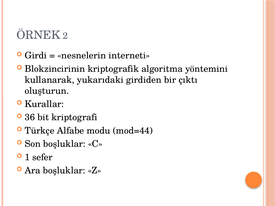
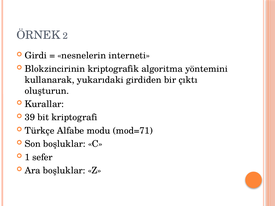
36: 36 -> 39 (30, 118)
mod=44: mod=44 -> mod=71 (133, 131)
